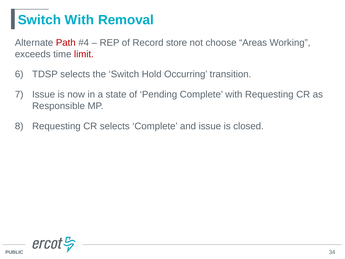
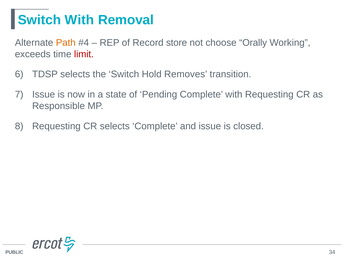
Path colour: red -> orange (66, 43)
Areas: Areas -> Orally (253, 43)
Occurring: Occurring -> Removes (186, 74)
